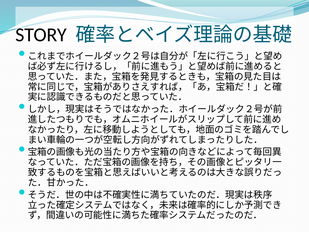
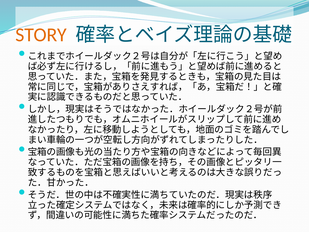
STORY colour: black -> orange (41, 35)
